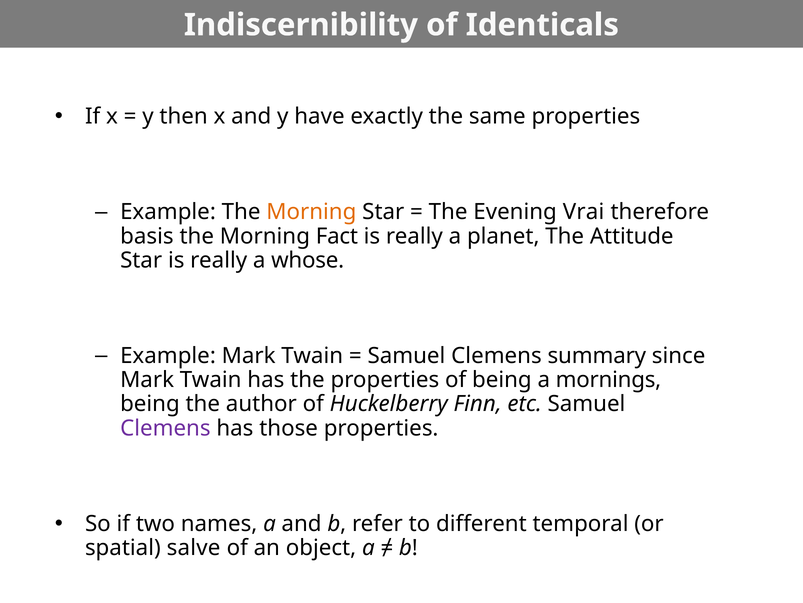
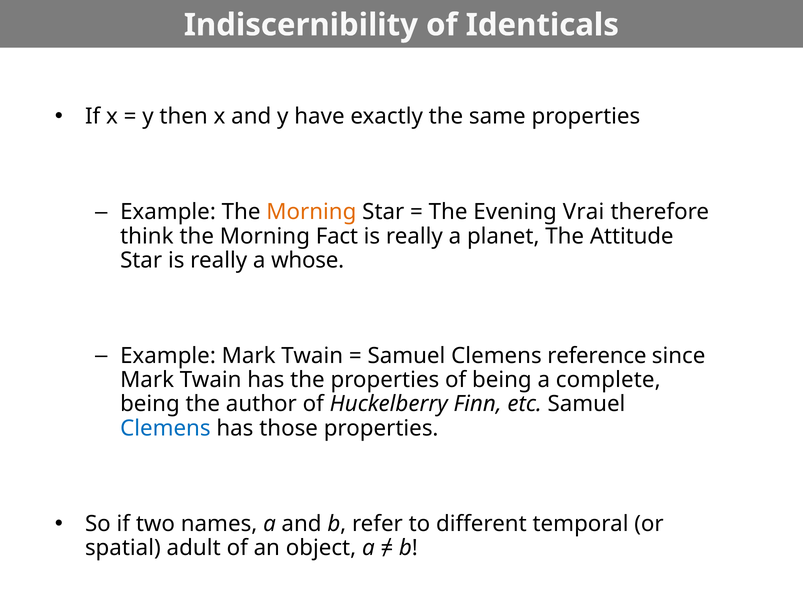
basis: basis -> think (147, 236)
summary: summary -> reference (597, 355)
mornings: mornings -> complete (608, 380)
Clemens colour: purple -> blue (165, 428)
salve: salve -> adult (194, 547)
